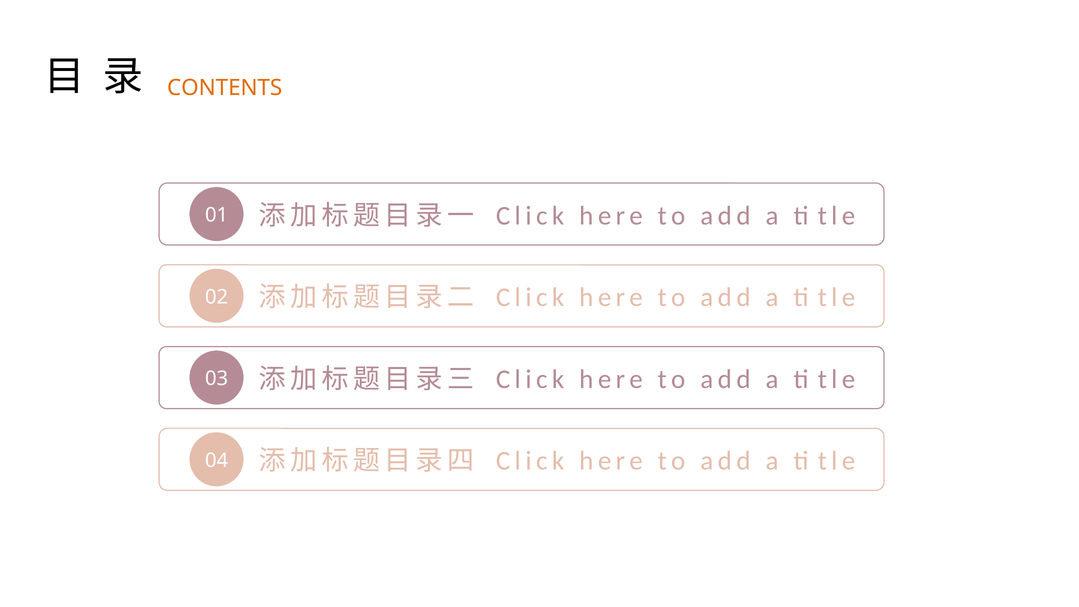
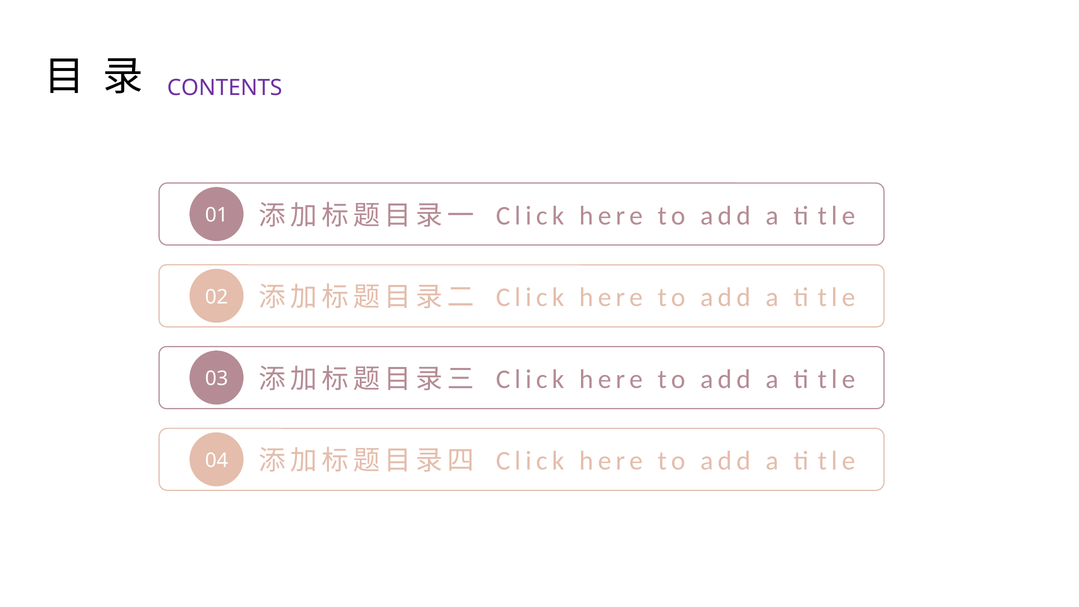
CONTENTS colour: orange -> purple (225, 88)
